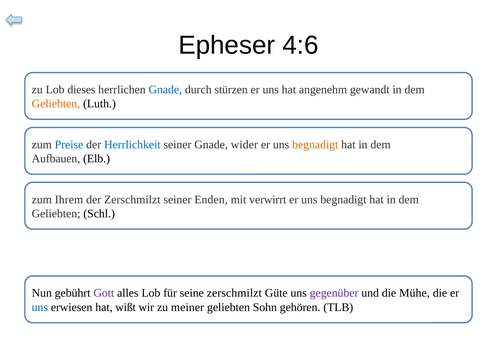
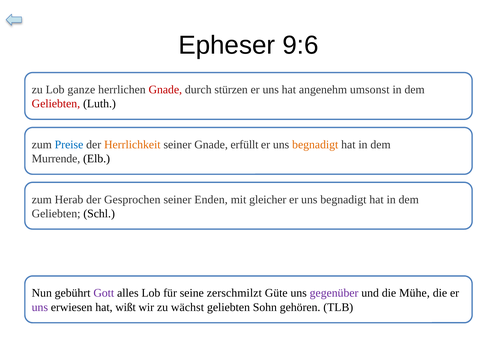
4:6: 4:6 -> 9:6 (300, 45)
dieses: dieses -> ganze (81, 90)
Gnade colour: blue -> red (165, 90)
gewandt: gewandt -> umsonst (370, 90)
Geliebten colour: orange -> red (56, 104)
Herrlichkeit colour: blue -> orange (132, 145)
wider: wider -> erfüllt (244, 145)
Aufbauen: Aufbauen -> Murrende (56, 159)
Ihrem: Ihrem -> Herab (69, 200)
der Zerschmilzt: Zerschmilzt -> Gesprochen (132, 200)
verwirrt: verwirrt -> gleicher (268, 200)
uns colour: blue -> purple (40, 307)
meiner: meiner -> wächst (188, 307)
